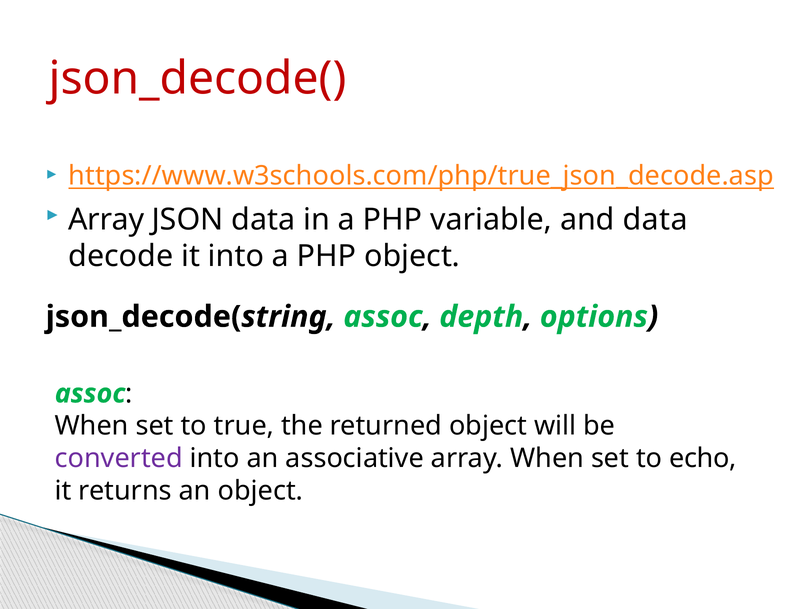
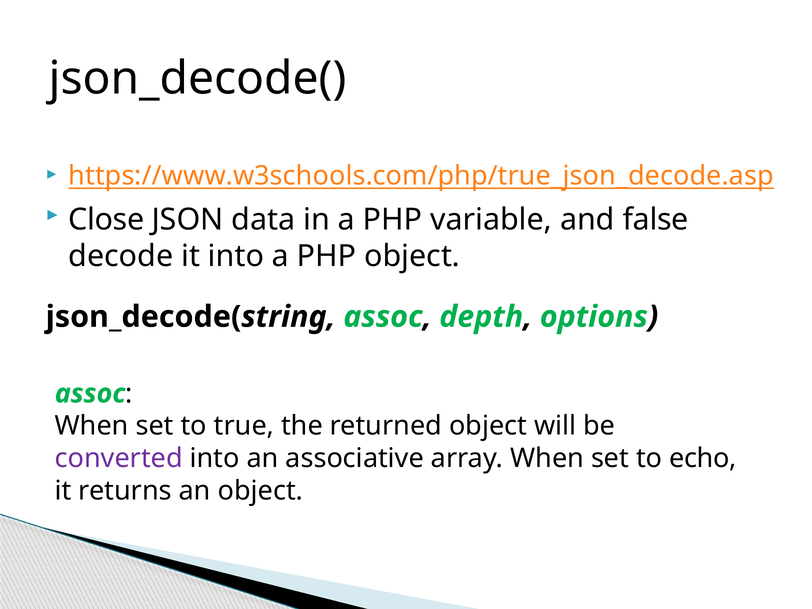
json_decode( colour: red -> black (198, 78)
Array: Array -> Close (106, 220)
and data: data -> false (656, 220)
